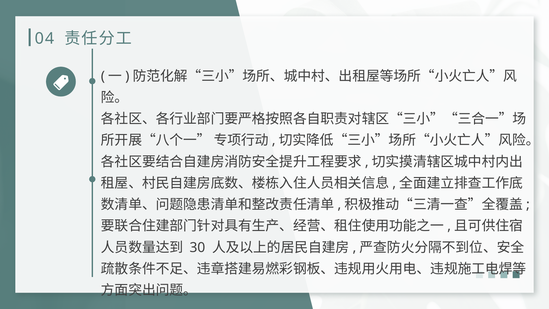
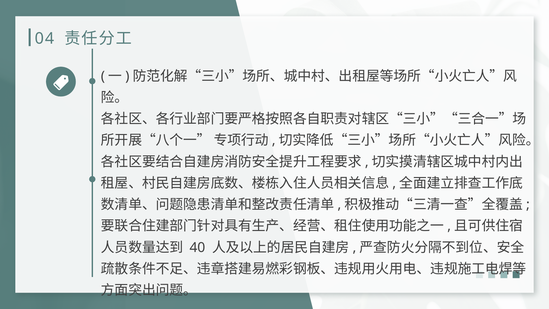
30: 30 -> 40 (197, 247)
